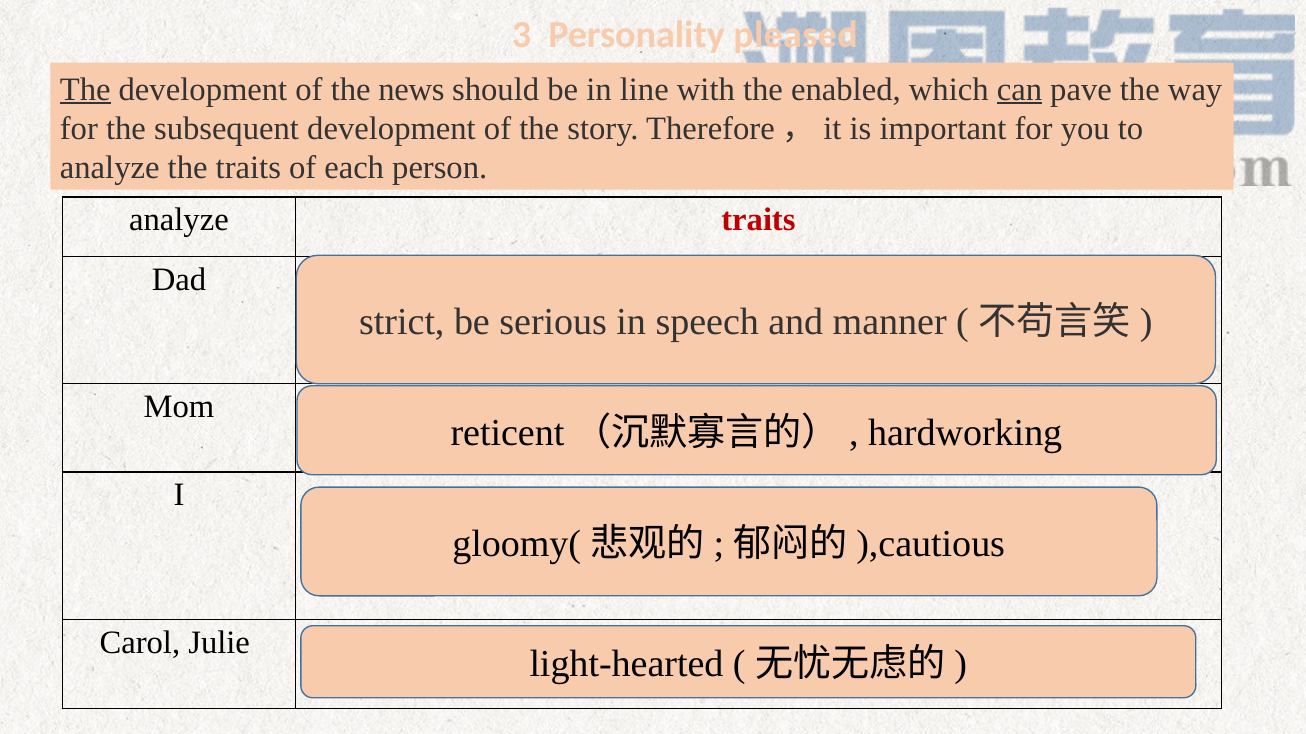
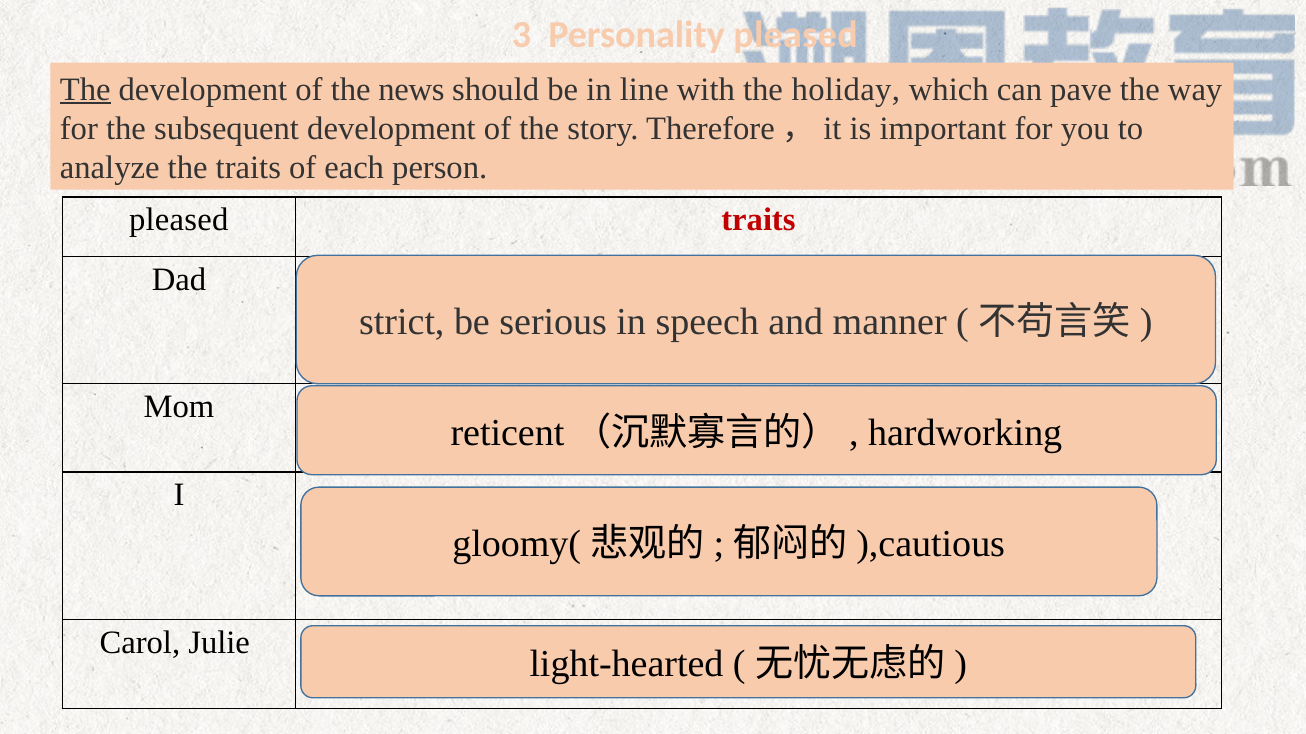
enabled: enabled -> holiday (846, 89)
can underline: present -> none (1019, 89)
analyze: analyze -> pleased (179, 220)
